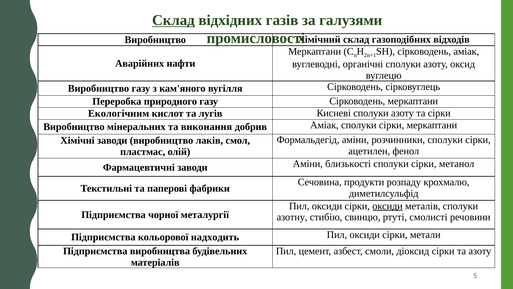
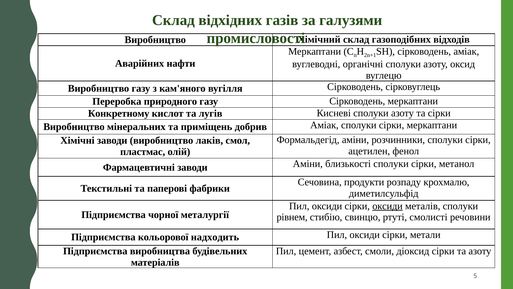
Склад underline: present -> none (173, 20)
Екологічним: Екологічним -> Конкретному (119, 113)
виконання: виконання -> приміщень (207, 127)
азотну: азотну -> рівнем (292, 217)
